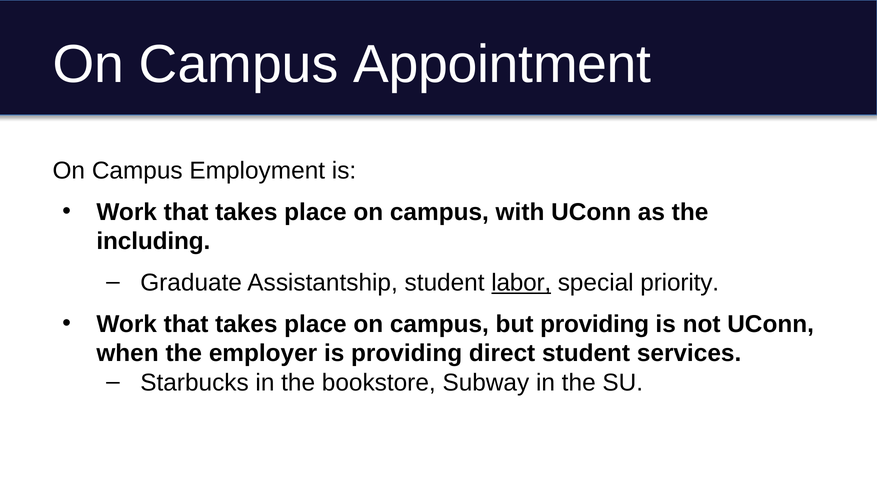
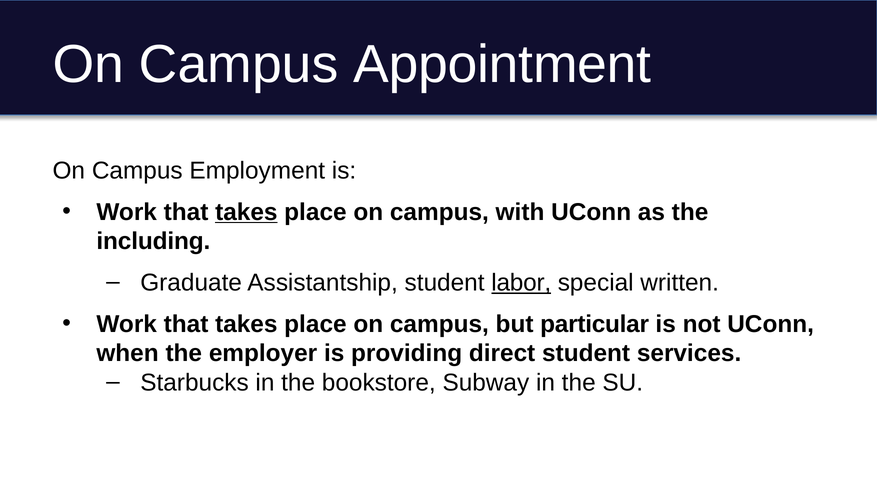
takes underline: none -> present (246, 212)
priority: priority -> written (680, 283)
but providing: providing -> particular (595, 324)
